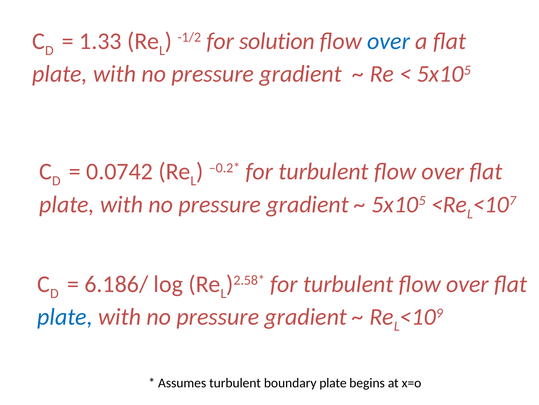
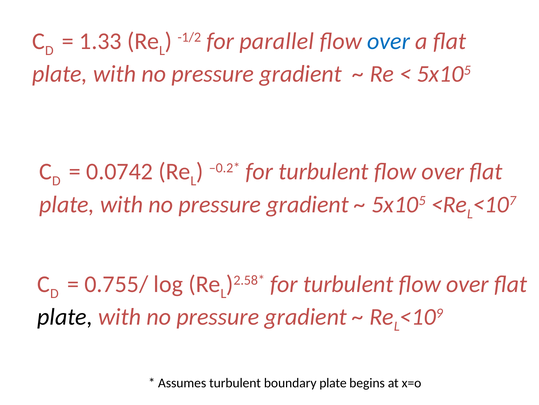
solution: solution -> parallel (277, 41)
6.186/: 6.186/ -> 0.755/ (116, 284)
plate colour: blue -> black (65, 316)
